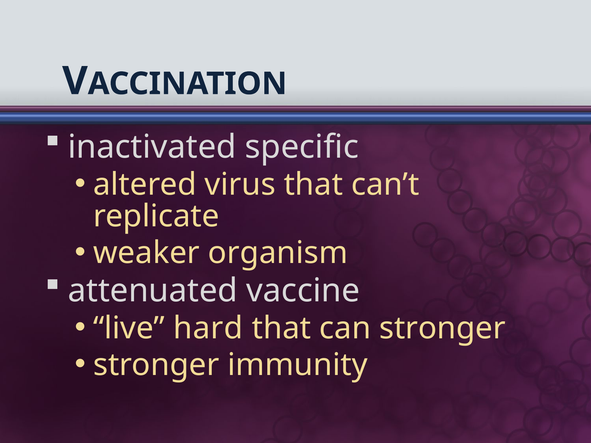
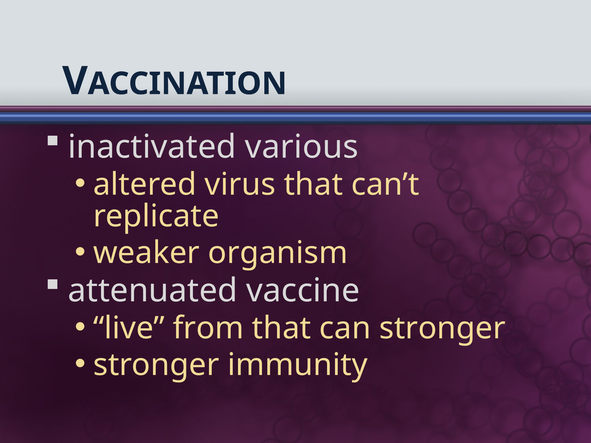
specific: specific -> various (302, 147)
hard: hard -> from (208, 328)
